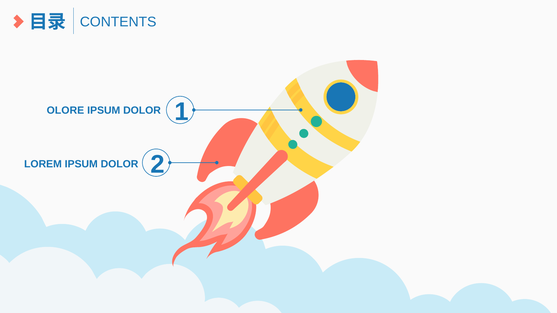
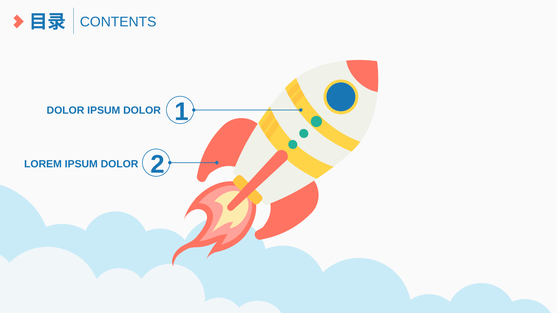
OLORE: OLORE -> DOLOR (65, 111)
